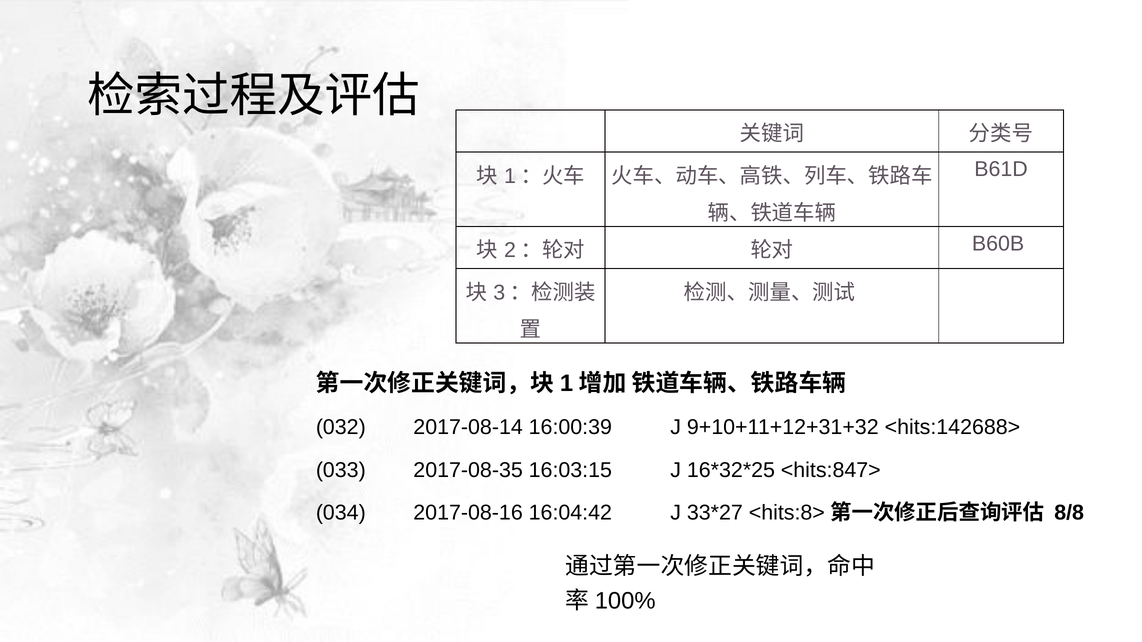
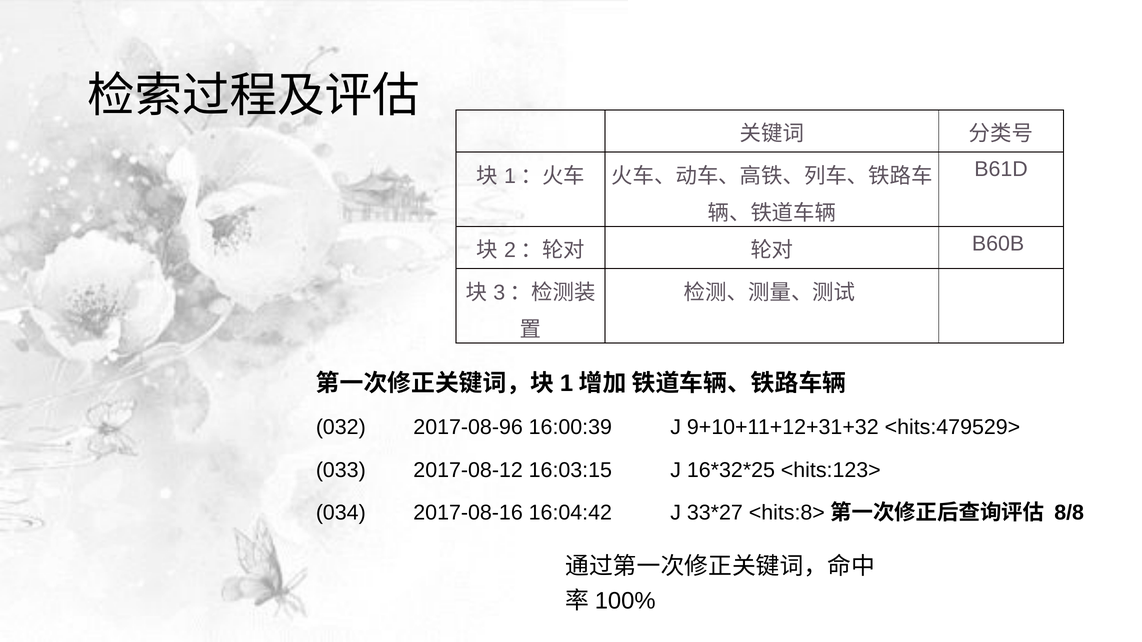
2017-08-14: 2017-08-14 -> 2017-08-96 (468, 428)
<hits:142688>: <hits:142688> -> <hits:479529> (952, 428)
2017-08-35: 2017-08-35 -> 2017-08-12 (468, 470)
<hits:847>: <hits:847> -> <hits:123> (831, 470)
